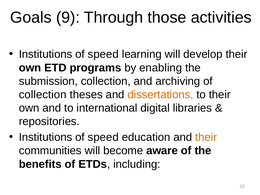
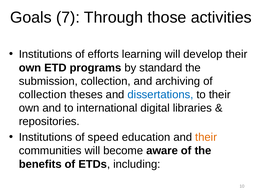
9: 9 -> 7 (68, 17)
speed: speed -> efforts (103, 54)
enabling: enabling -> standard (161, 68)
dissertations colour: orange -> blue (160, 95)
